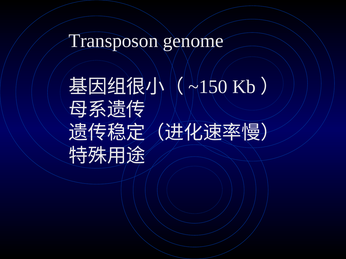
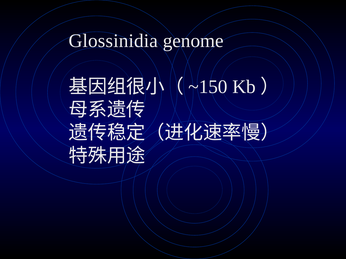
Transposon: Transposon -> Glossinidia (113, 41)
